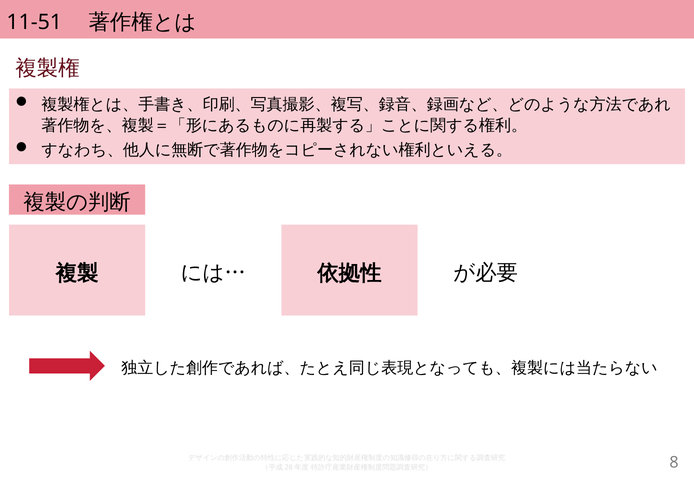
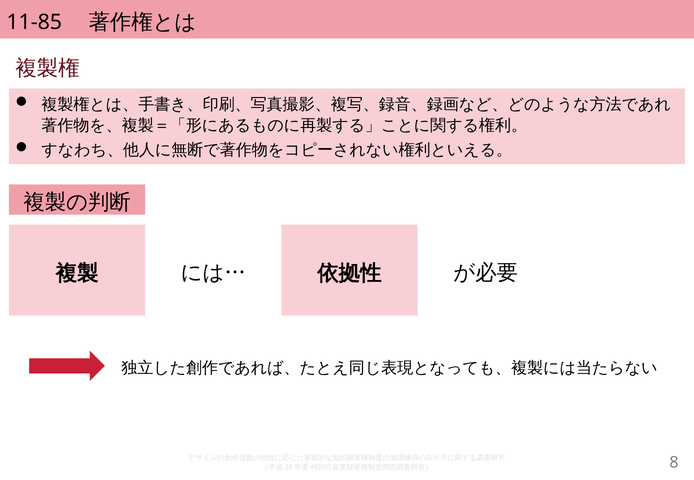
11-51: 11-51 -> 11-85 (34, 22)
